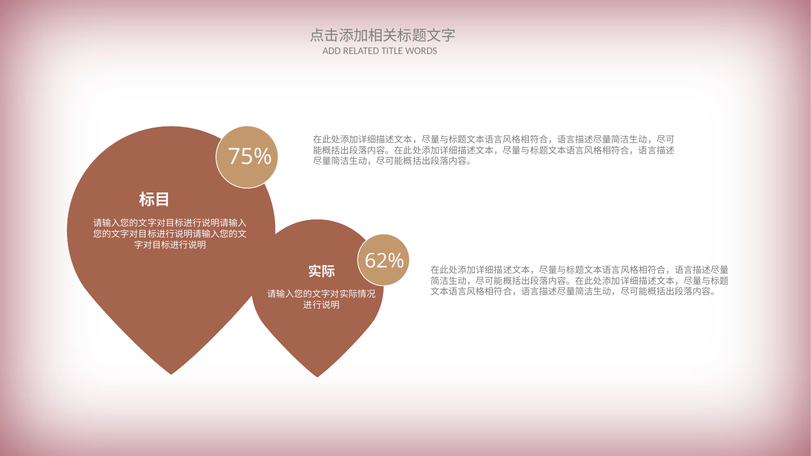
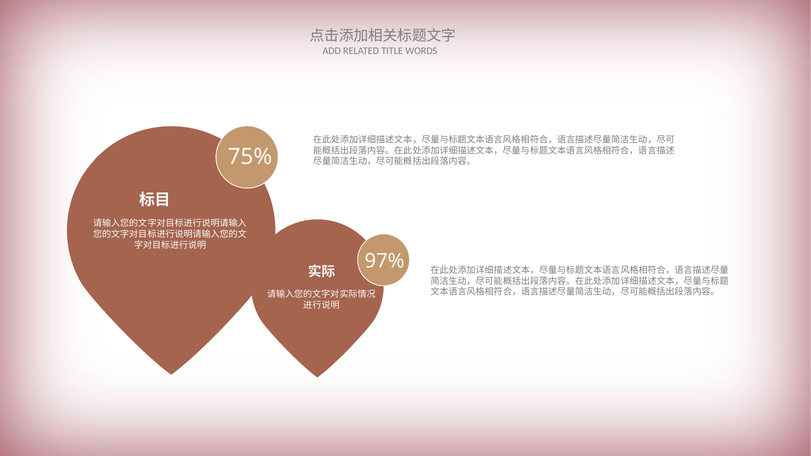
62%: 62% -> 97% (385, 261)
